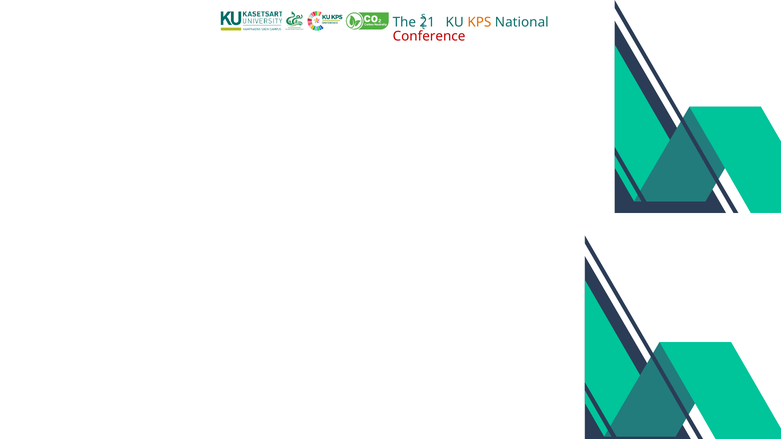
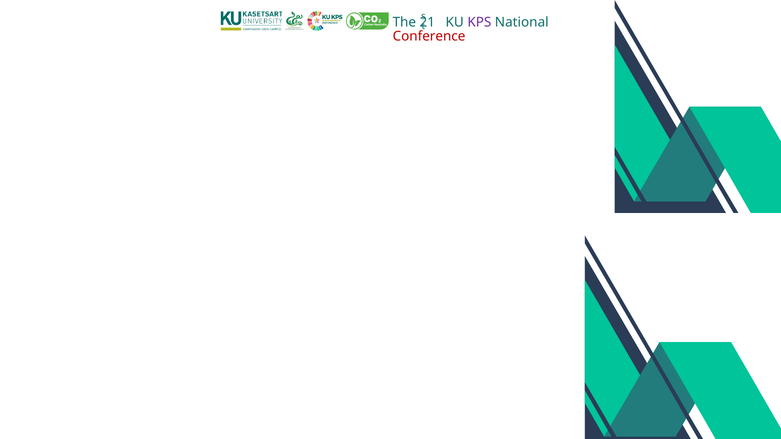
KPS colour: orange -> purple (479, 22)
